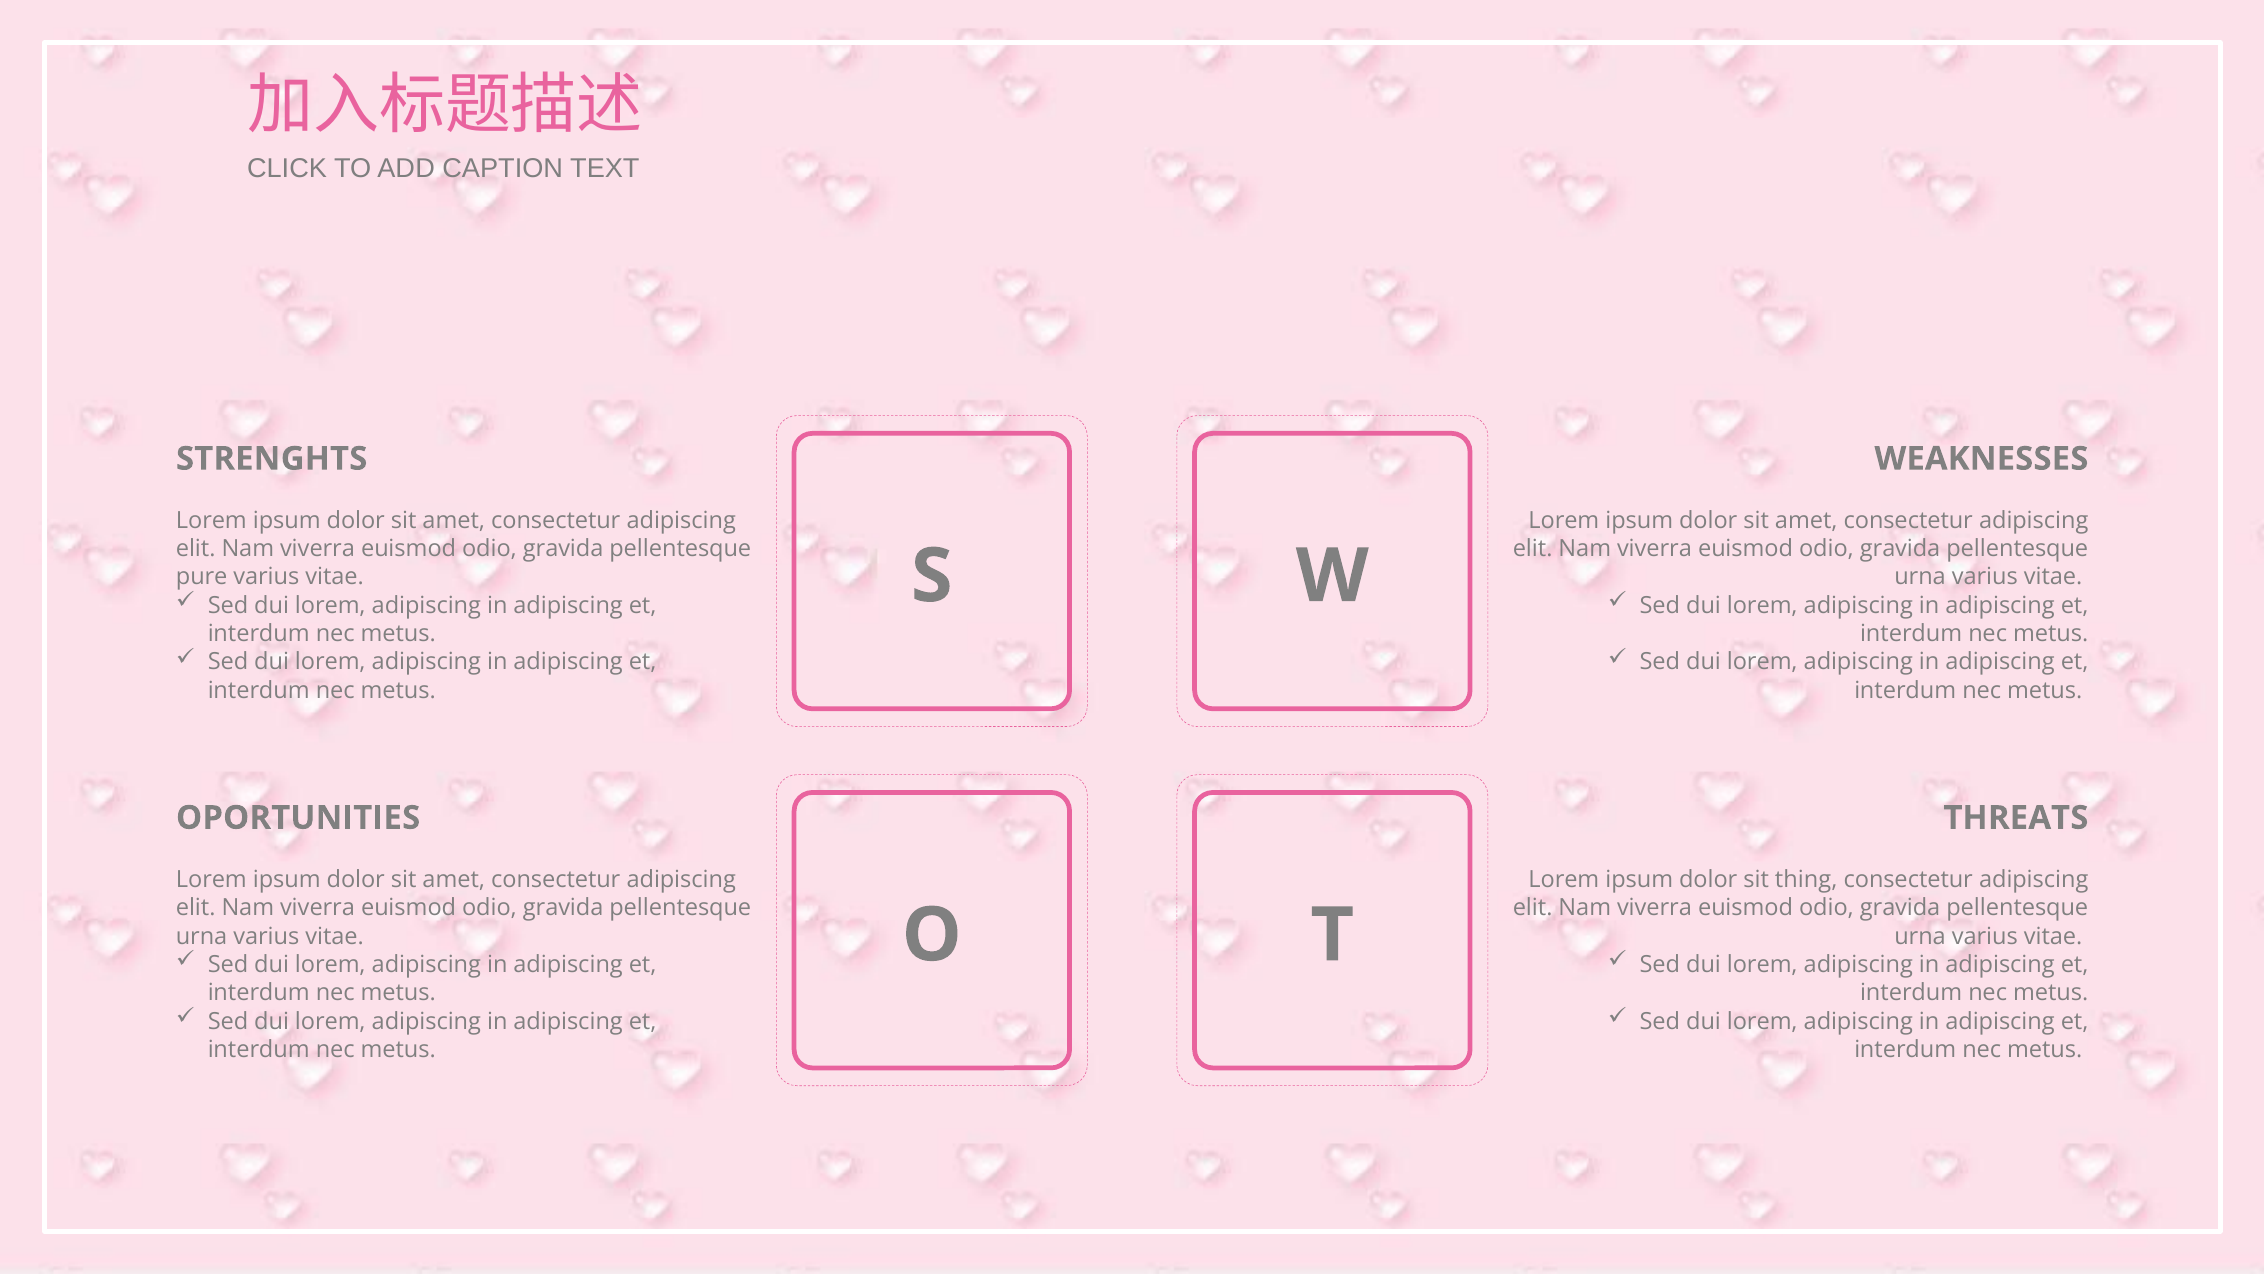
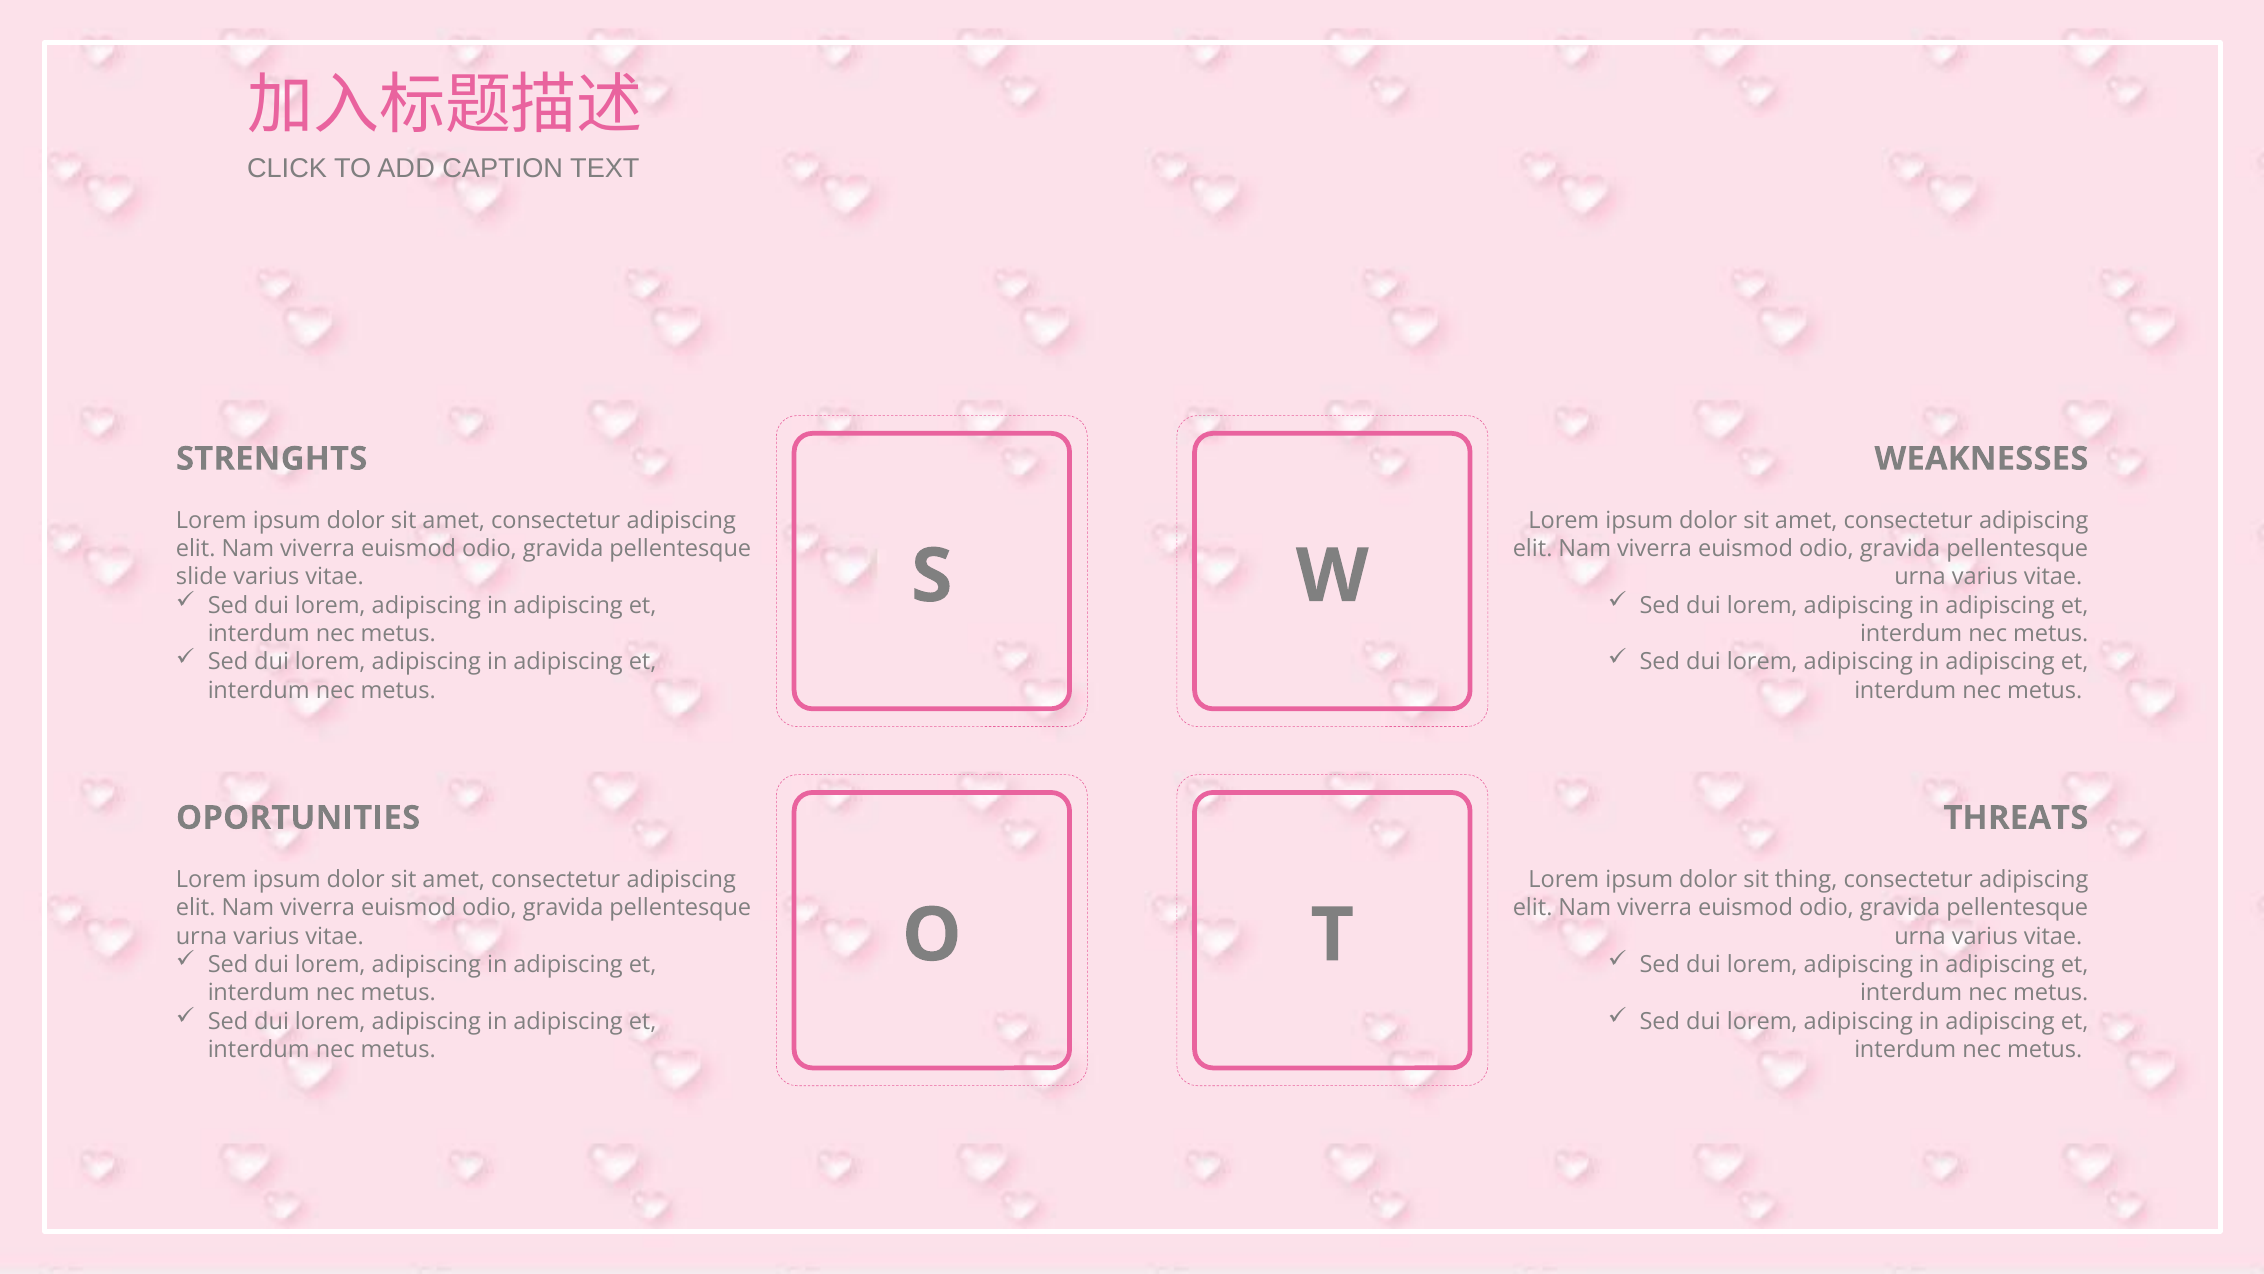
pure: pure -> slide (202, 577)
